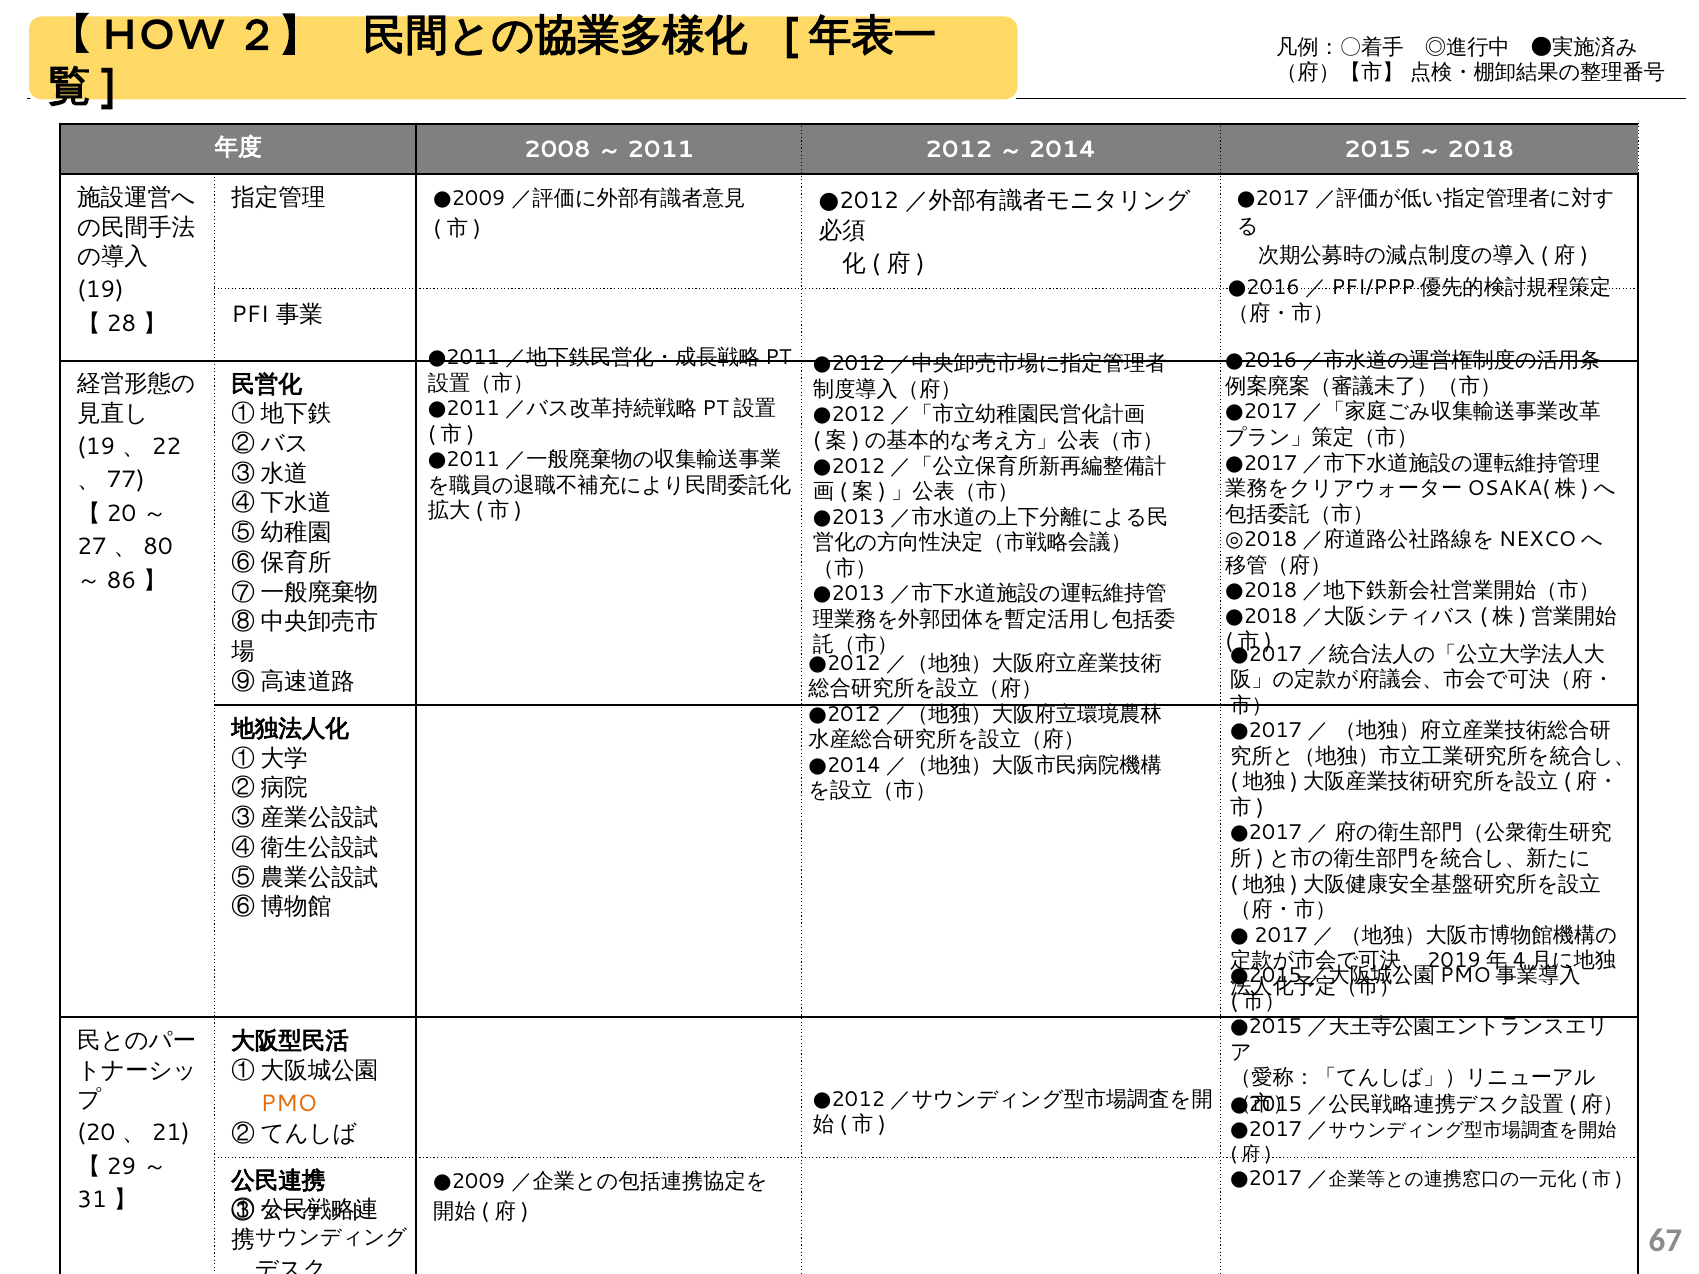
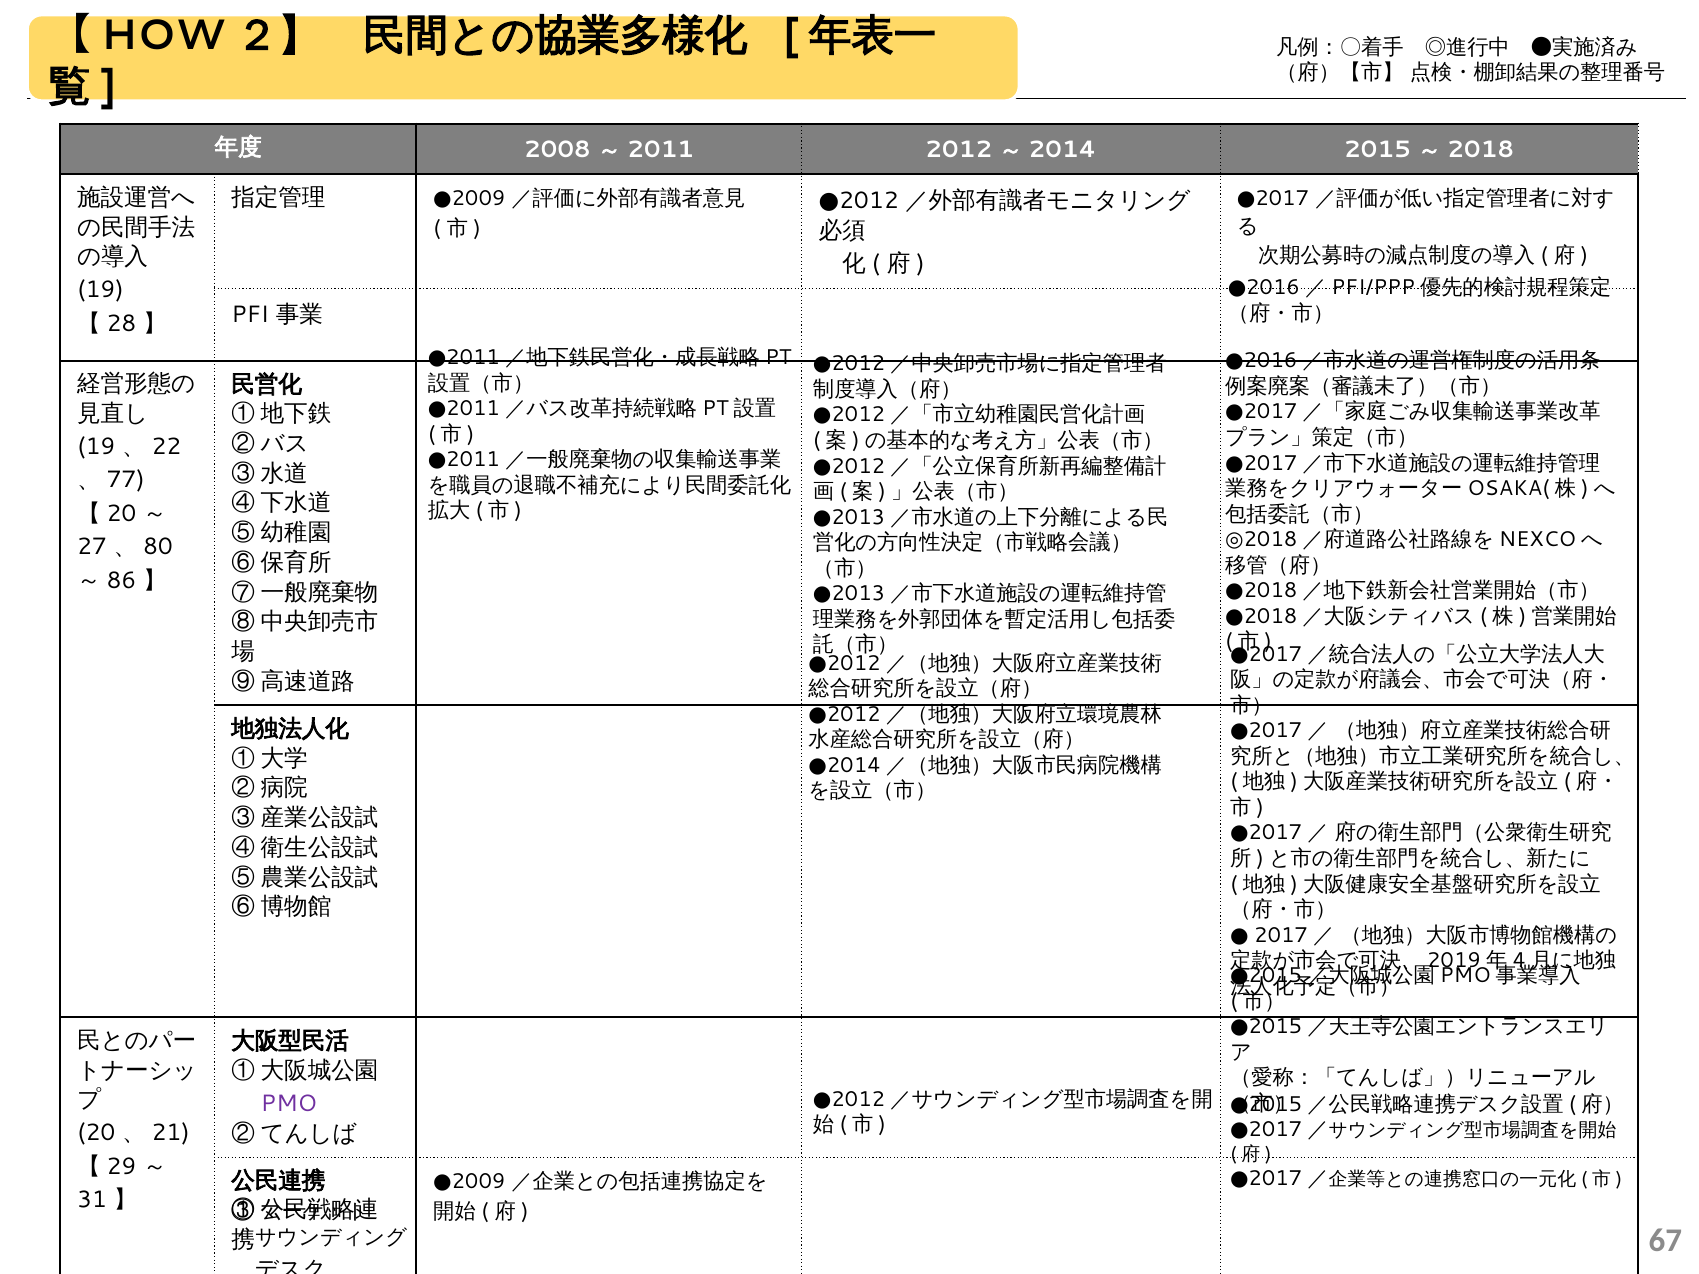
PMO colour: orange -> purple (289, 1103)
